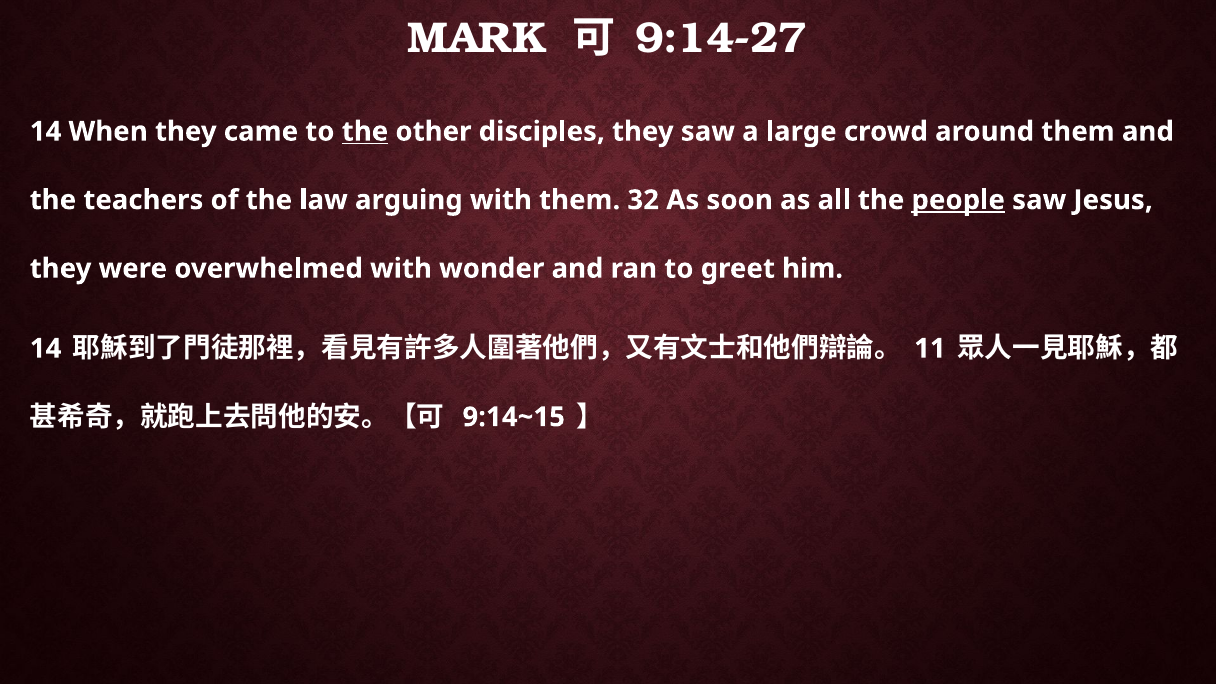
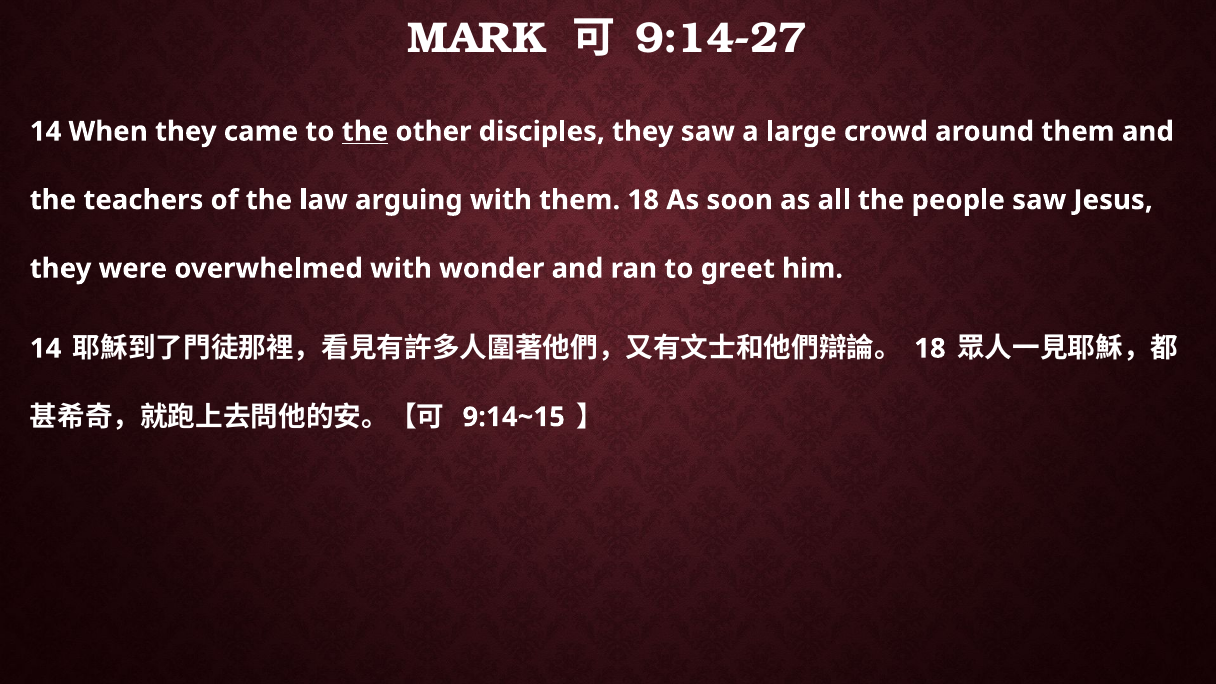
them 32: 32 -> 18 (643, 200)
people underline: present -> none (958, 200)
11: 11 -> 18 (930, 349)
